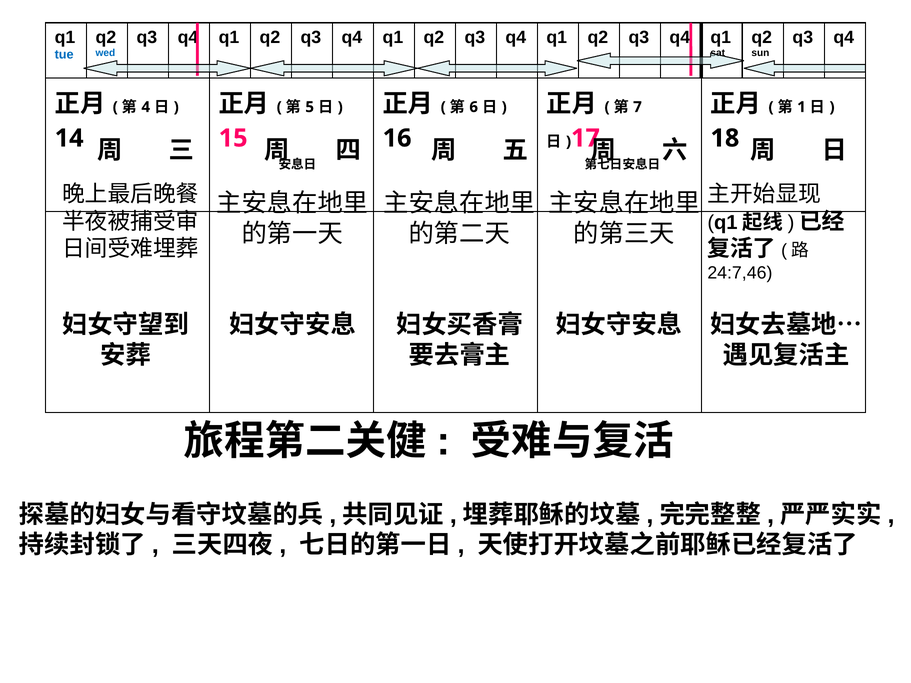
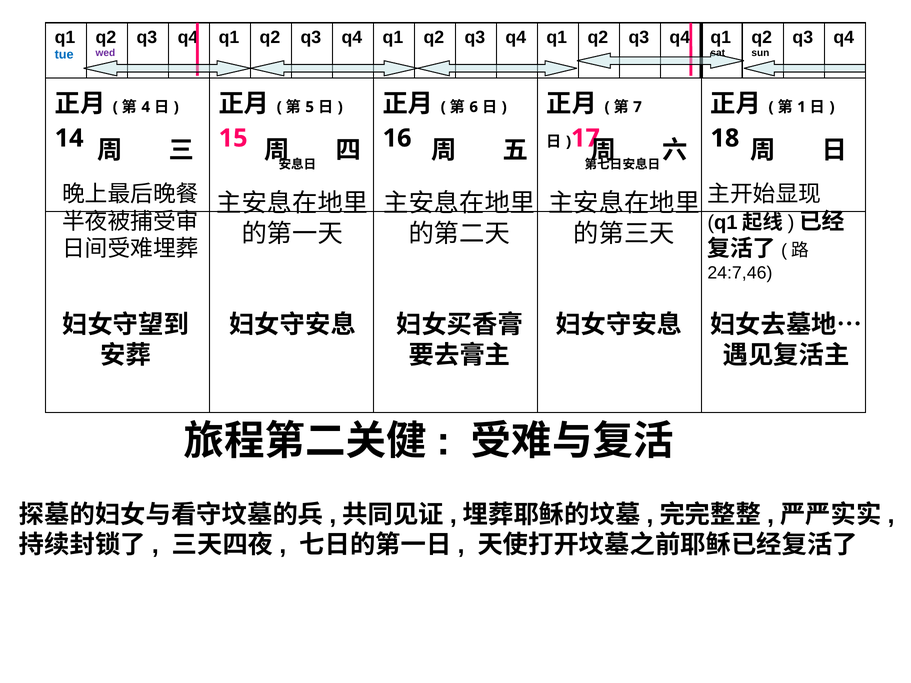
wed colour: blue -> purple (105, 53)
